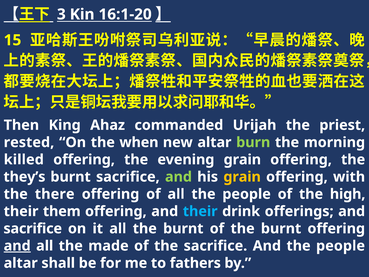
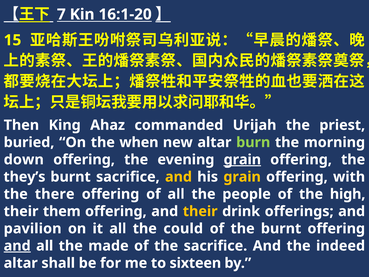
3: 3 -> 7 (61, 14)
rested: rested -> buried (29, 142)
killed: killed -> down (24, 159)
grain underline: none -> present (242, 159)
and colour: light green -> yellow (178, 177)
their colour: light blue -> yellow (200, 211)
sacrifice: sacrifice -> pavilion (33, 228)
all the burnt: burnt -> could (183, 228)
And the people: people -> indeed (341, 246)
fathers: fathers -> sixteen (195, 263)
